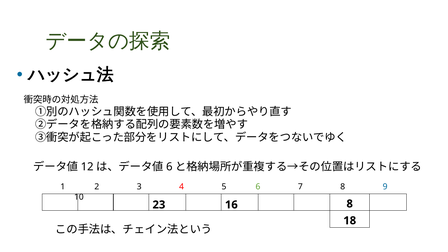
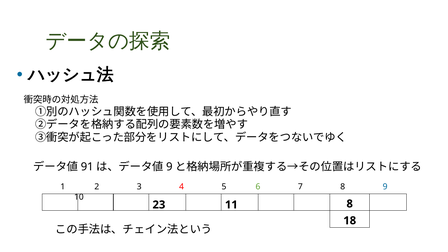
12: 12 -> 91 (87, 167)
6: 6 -> 9 (169, 167)
16: 16 -> 11 (231, 205)
